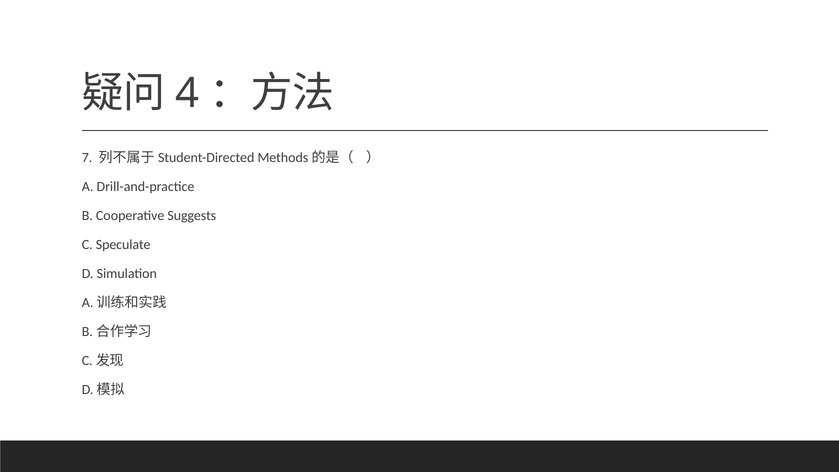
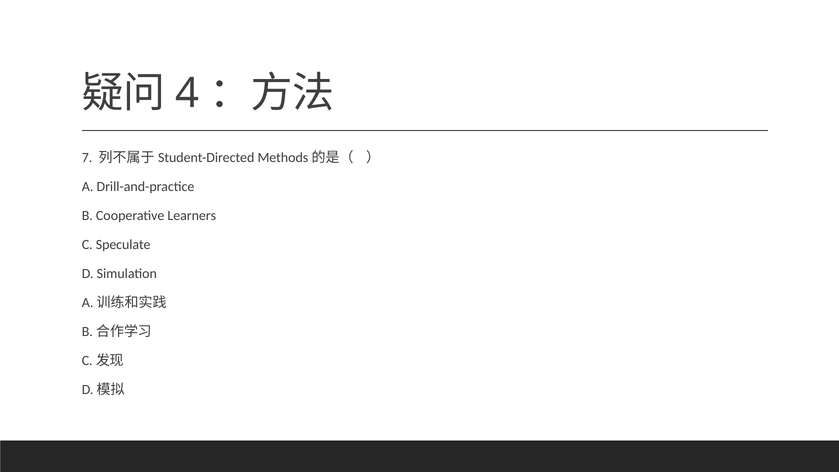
Suggests: Suggests -> Learners (192, 216)
